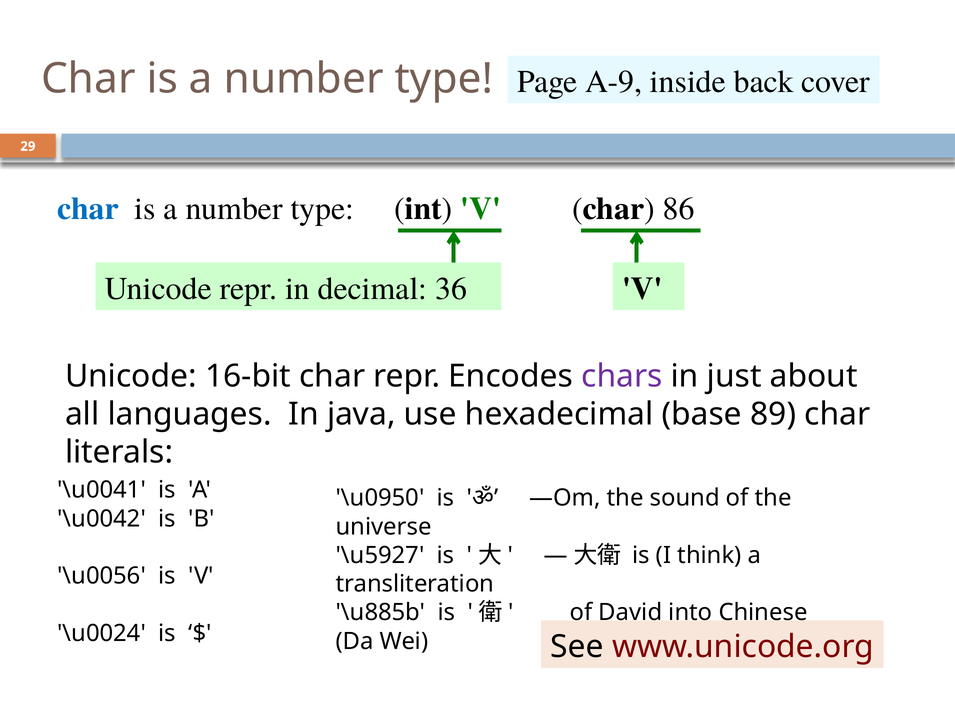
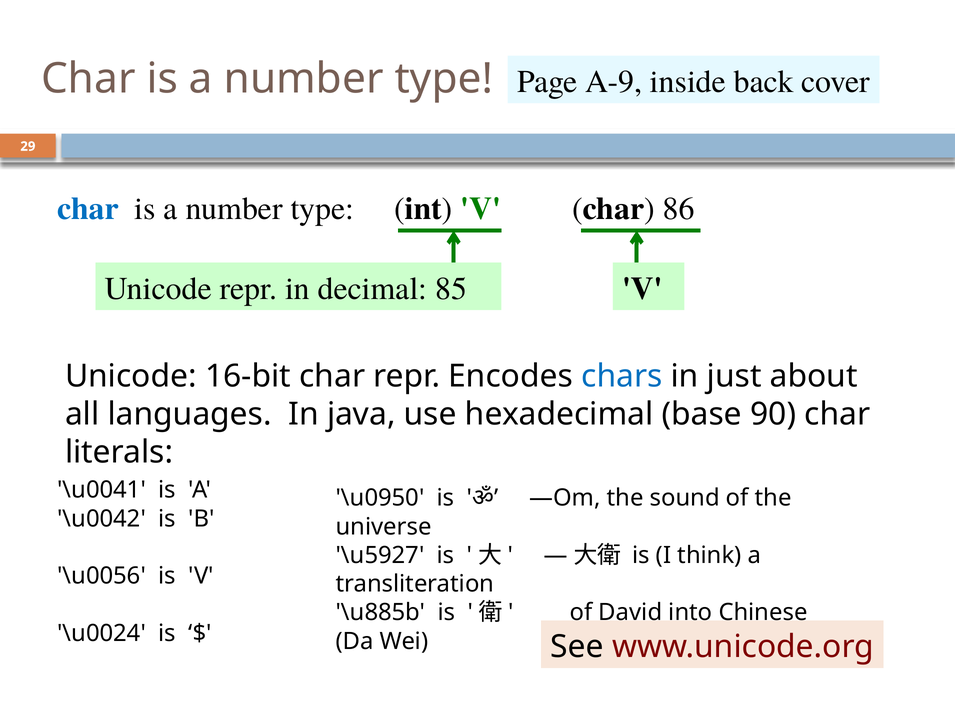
36: 36 -> 85 (451, 289)
chars colour: purple -> blue (622, 376)
89: 89 -> 90 (773, 414)
